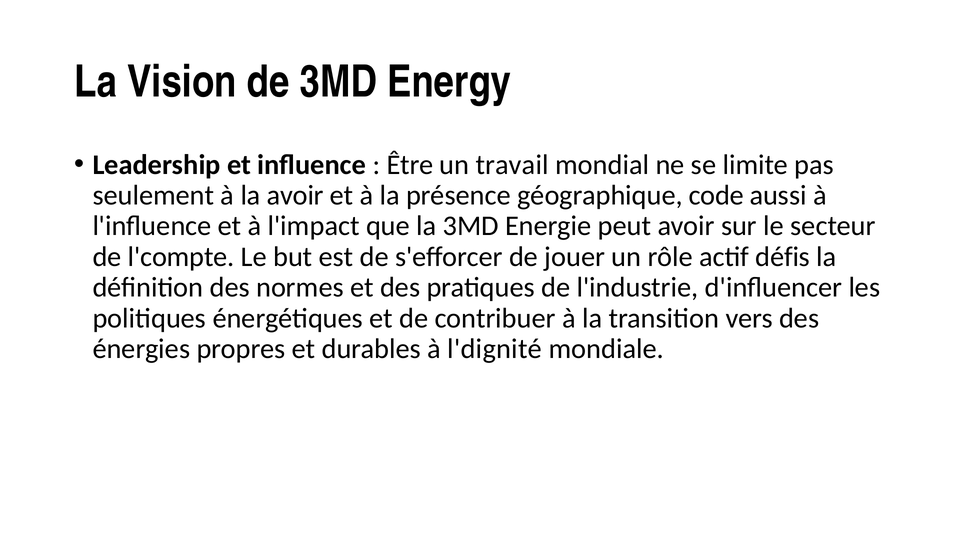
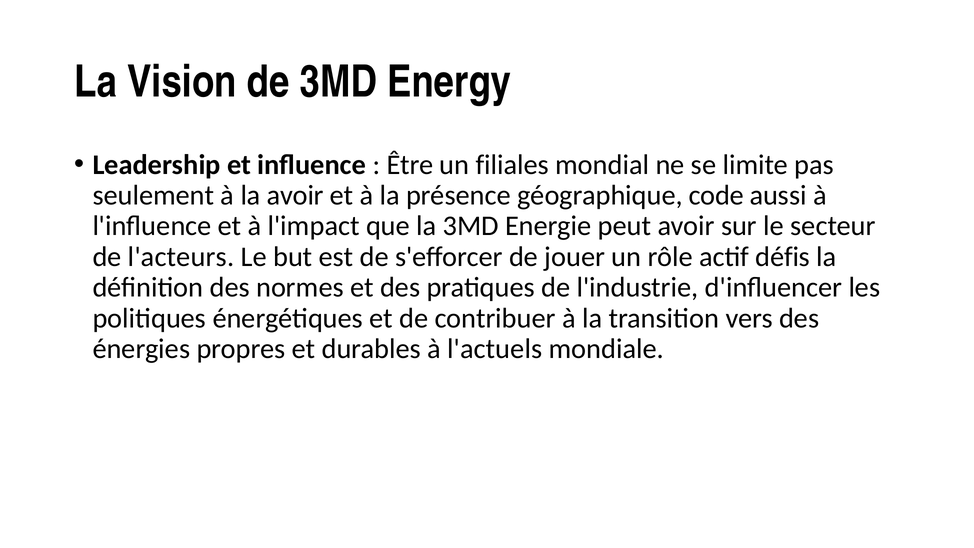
travail: travail -> filiales (512, 165)
l'compte: l'compte -> l'acteurs (181, 257)
l'dignité: l'dignité -> l'actuels (495, 349)
